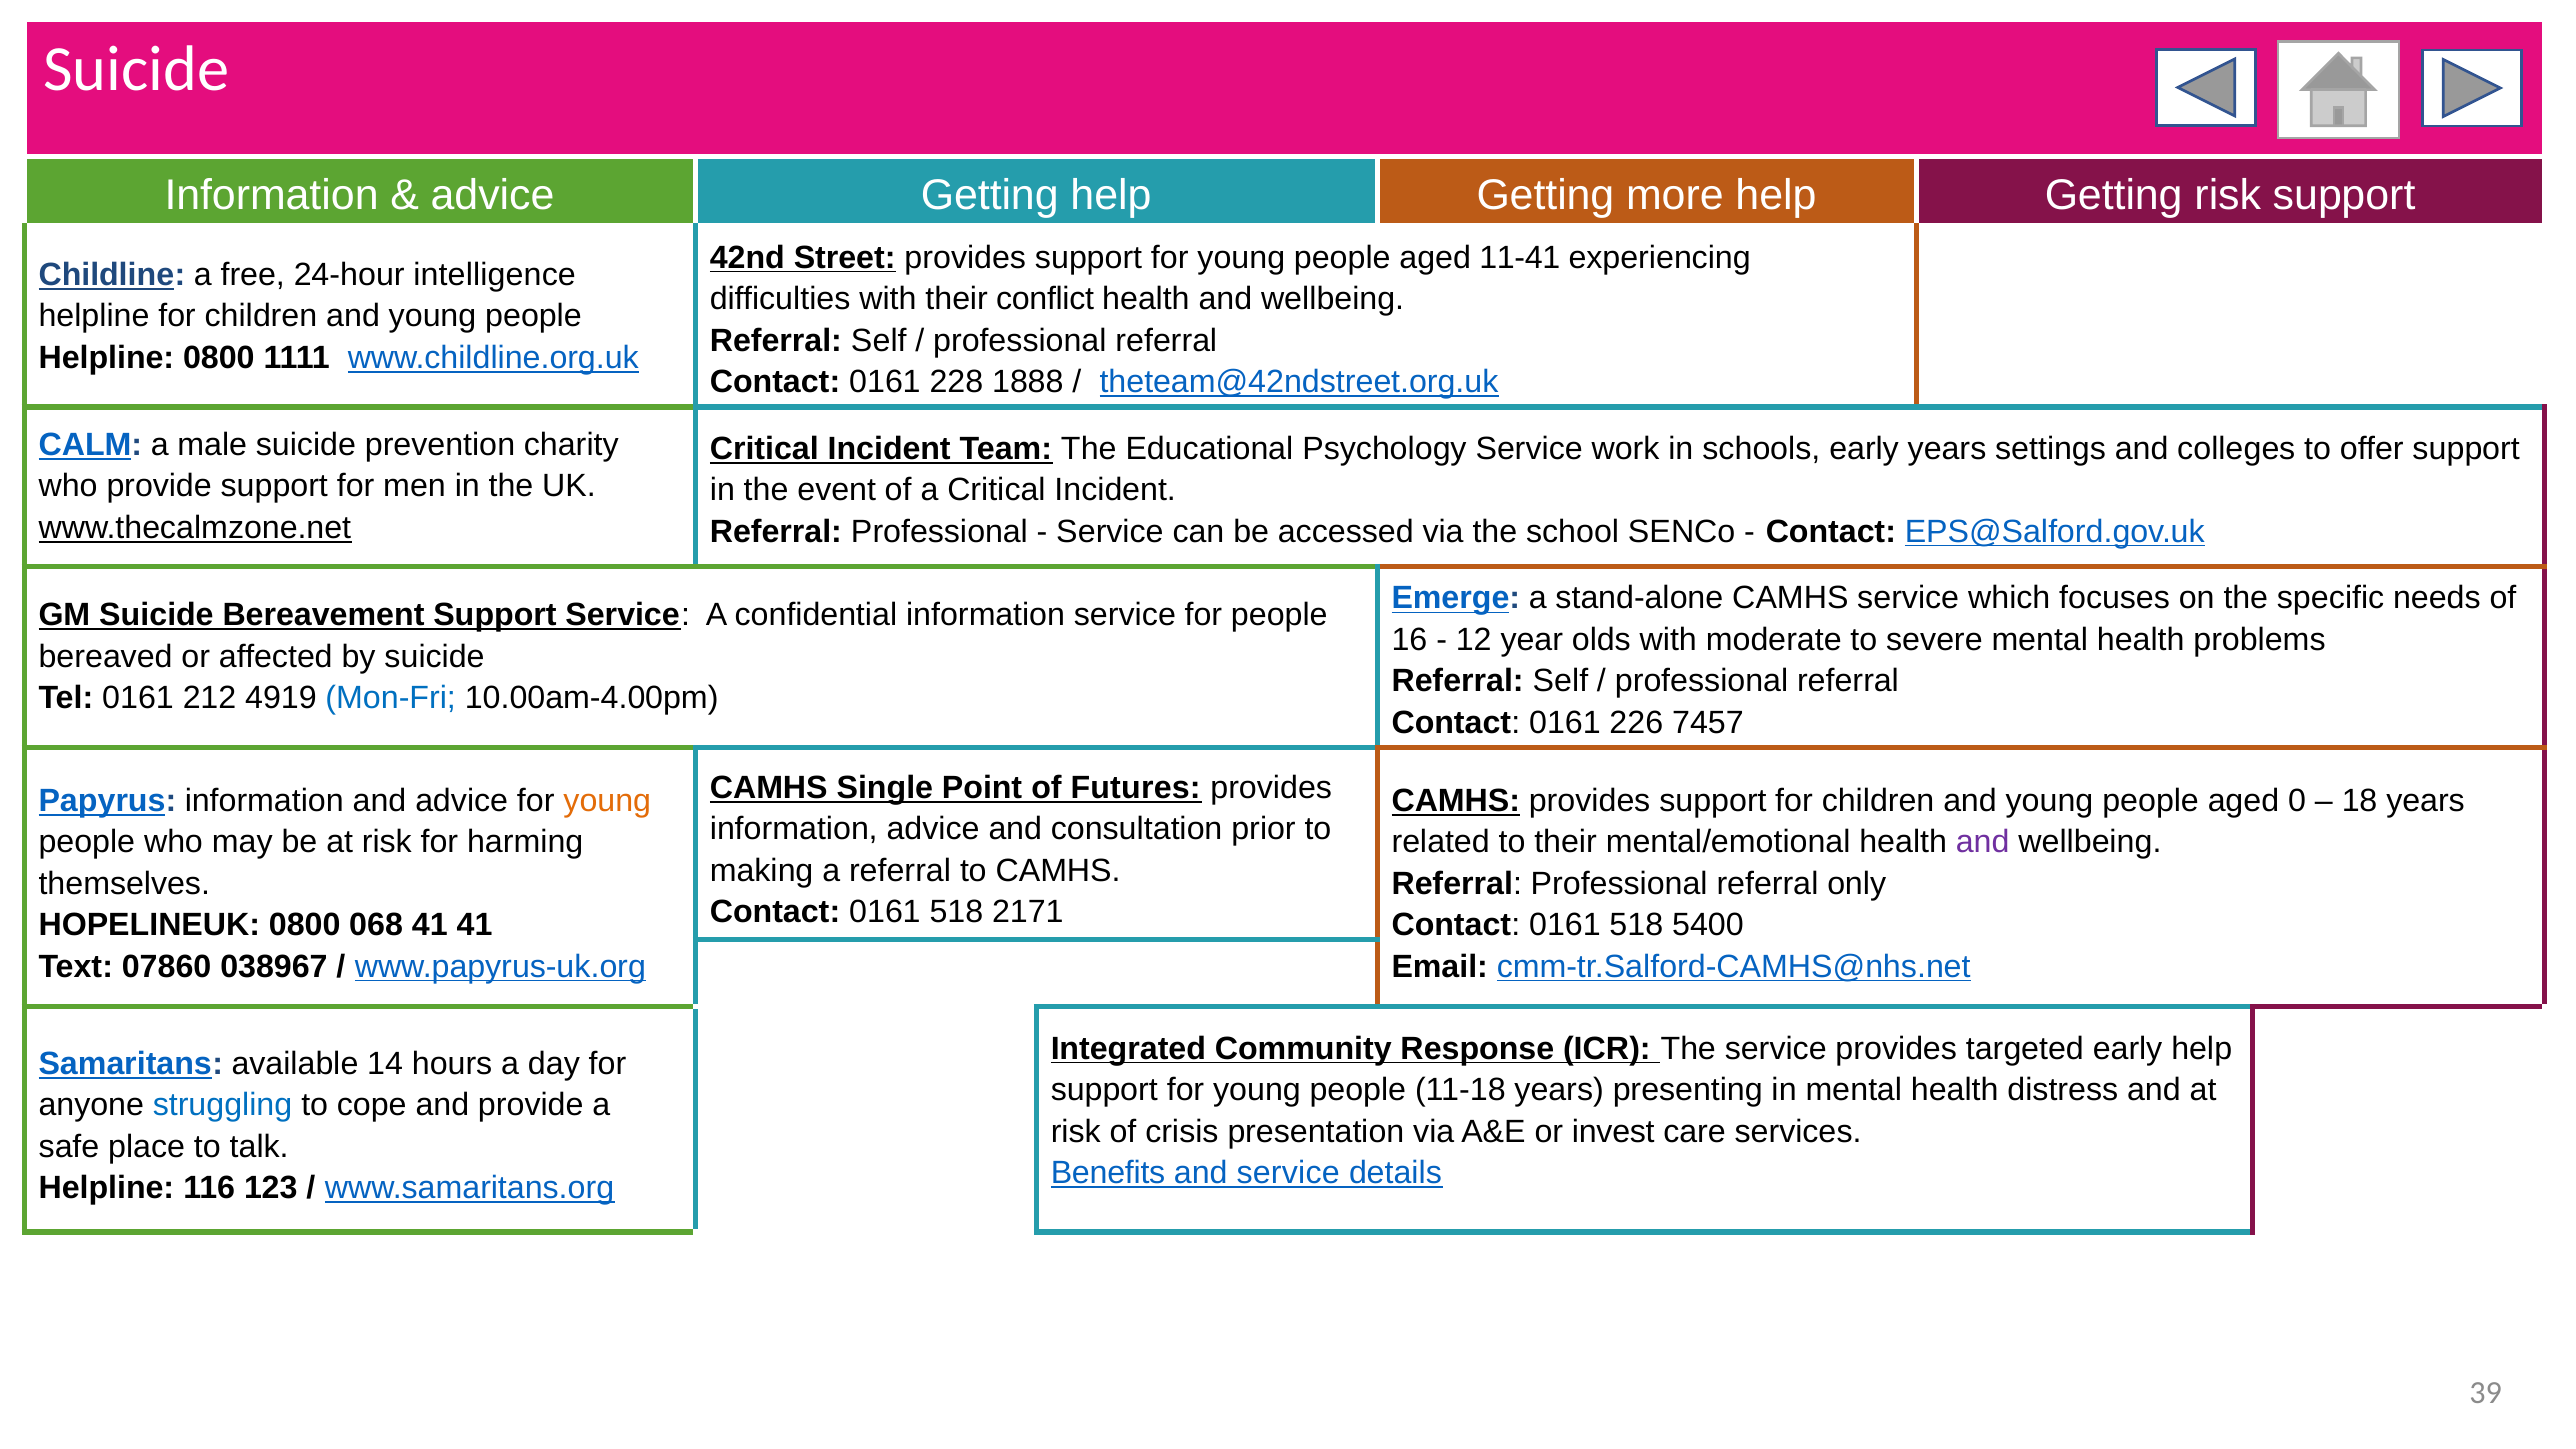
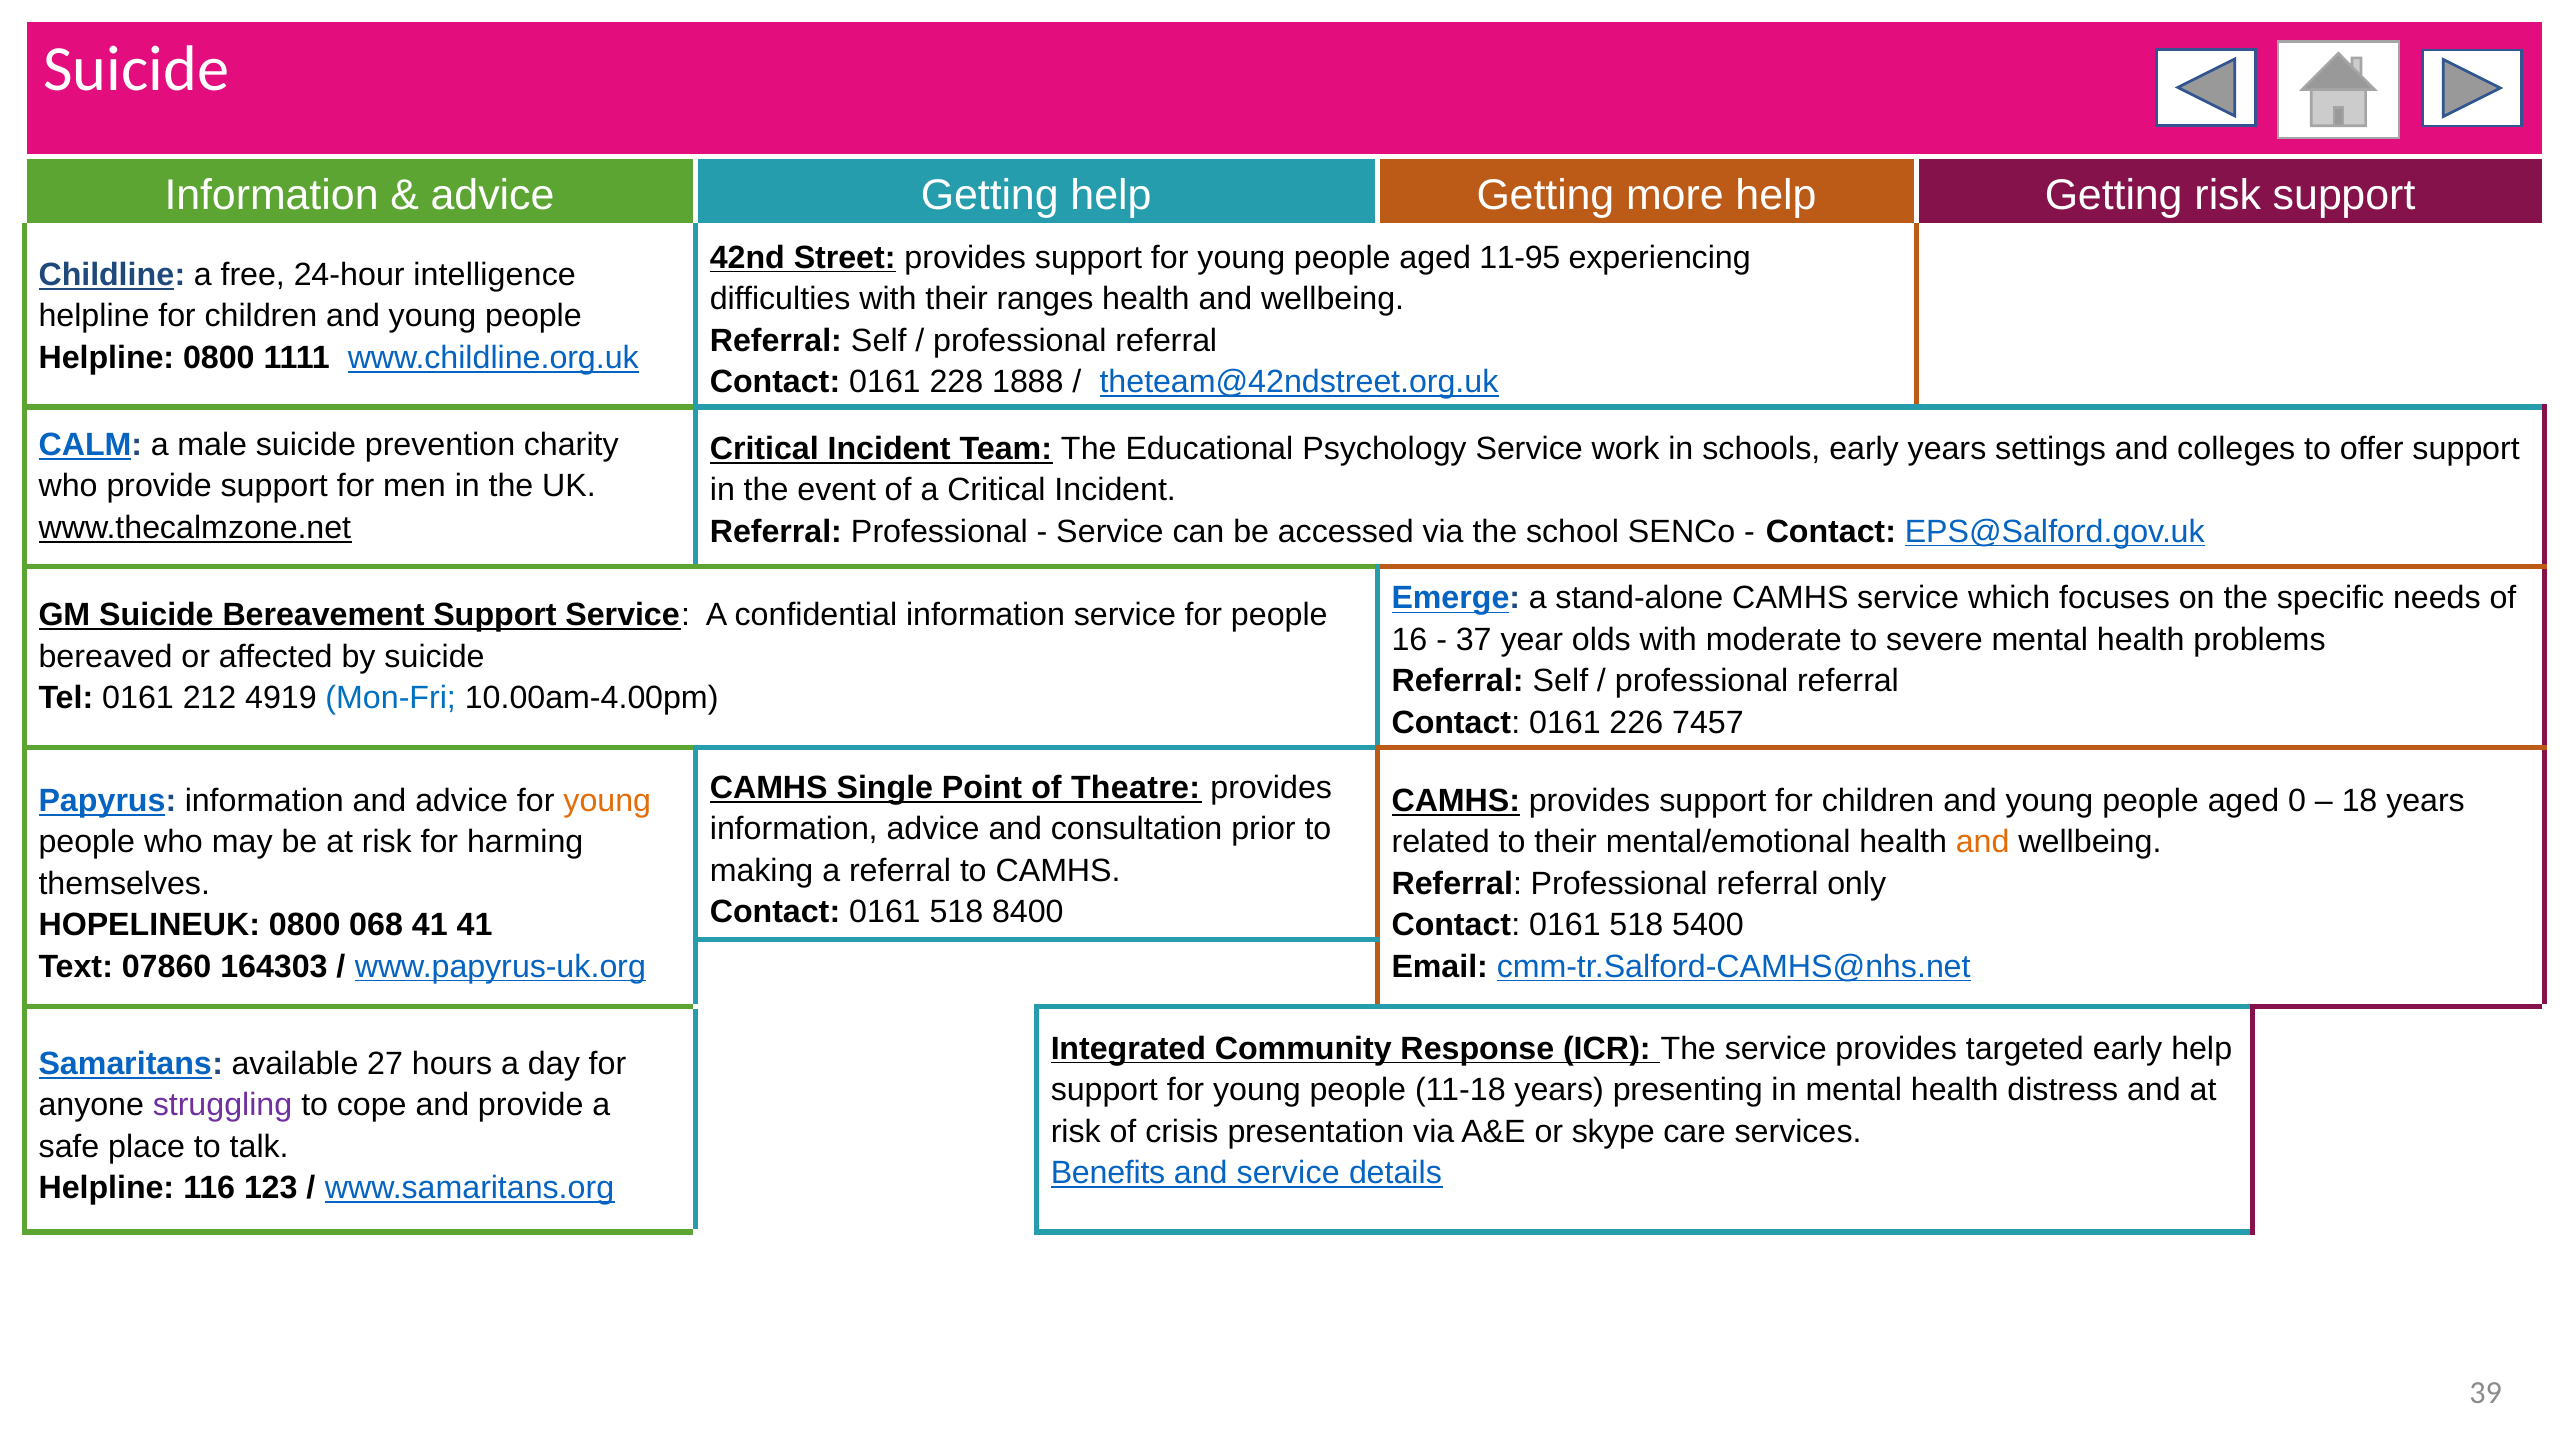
11-41: 11-41 -> 11-95 (1520, 258)
conflict: conflict -> ranges (1045, 299)
12: 12 -> 37 (1474, 640)
Futures: Futures -> Theatre (1136, 788)
and colour: purple -> orange (1983, 842)
2171: 2171 -> 8400 (1028, 912)
038967: 038967 -> 164303 (274, 966)
14: 14 -> 27 (385, 1064)
struggling colour: blue -> purple (222, 1105)
invest: invest -> skype (1613, 1131)
